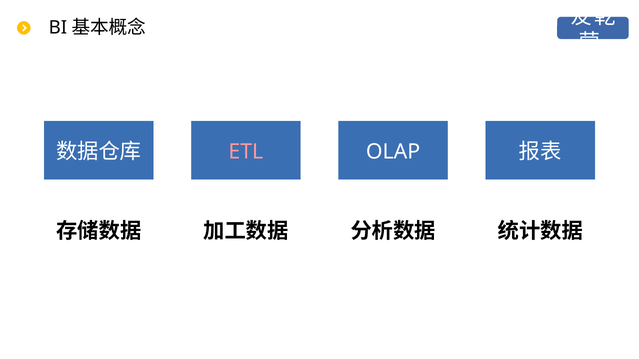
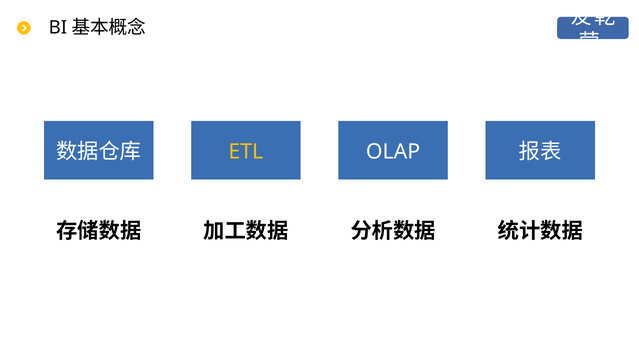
ETL colour: pink -> yellow (246, 152)
